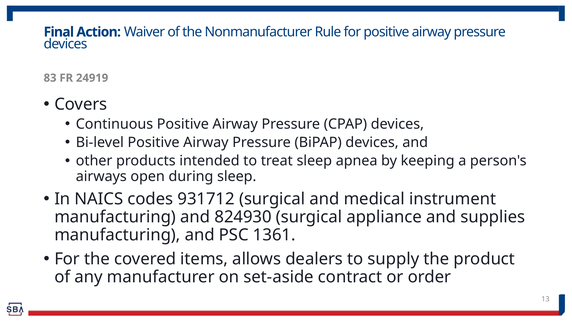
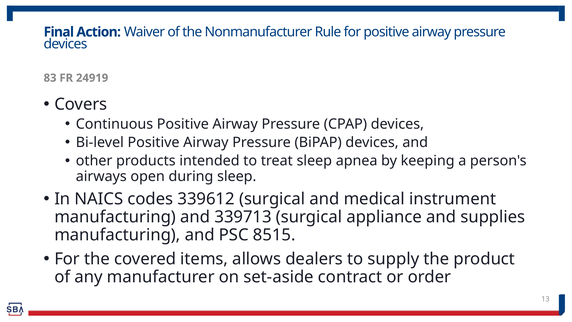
931712: 931712 -> 339612 (206, 199)
824930: 824930 -> 339713 (243, 217)
1361: 1361 -> 8515 (274, 235)
